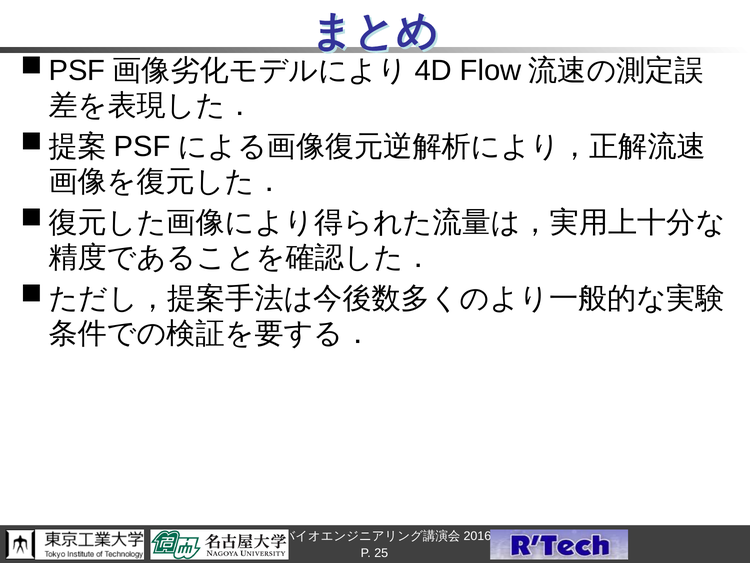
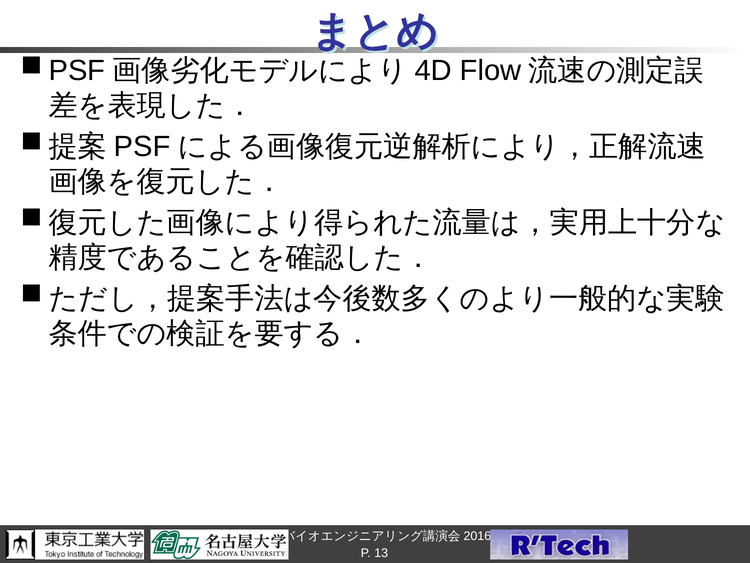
25: 25 -> 13 (381, 552)
